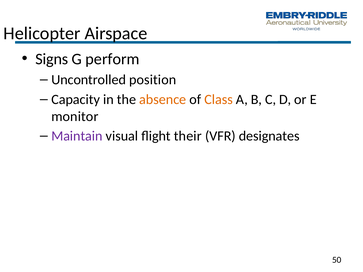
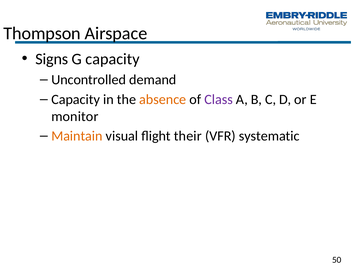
Helicopter: Helicopter -> Thompson (42, 33)
G perform: perform -> capacity (113, 59)
position: position -> demand (153, 80)
Class colour: orange -> purple (219, 100)
Maintain colour: purple -> orange (77, 136)
designates: designates -> systematic (269, 136)
